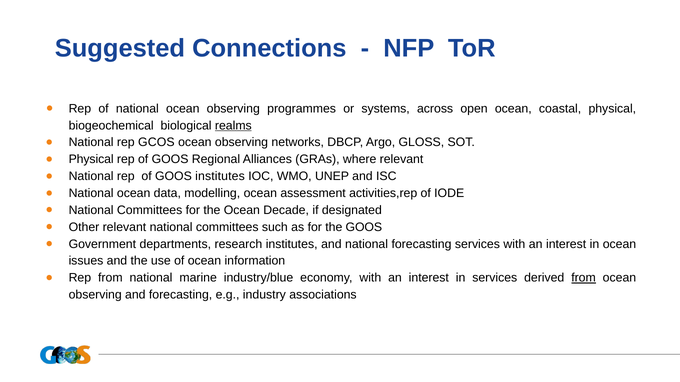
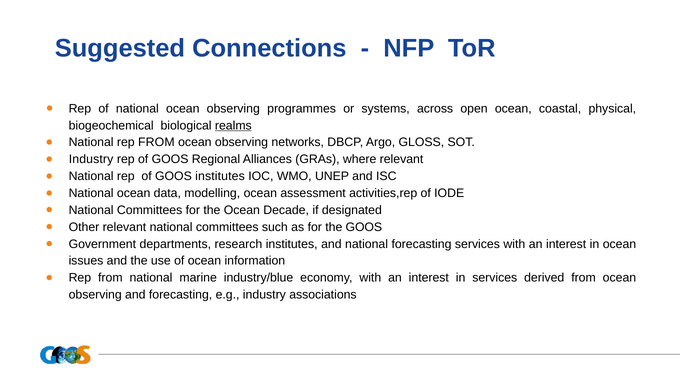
National rep GCOS: GCOS -> FROM (156, 143)
Physical: Physical -> Industry (91, 160)
from underline: present -> none (584, 278)
